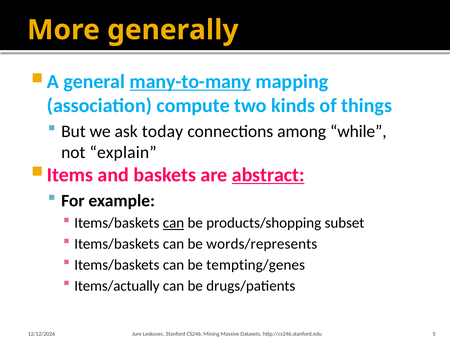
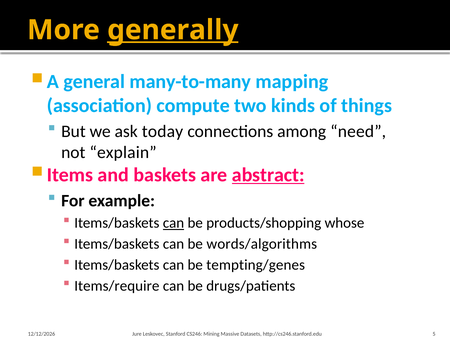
generally underline: none -> present (173, 30)
many-to-many underline: present -> none (190, 82)
while: while -> need (358, 131)
subset: subset -> whose (344, 223)
words/represents: words/represents -> words/algorithms (262, 244)
Items/actually: Items/actually -> Items/require (117, 286)
